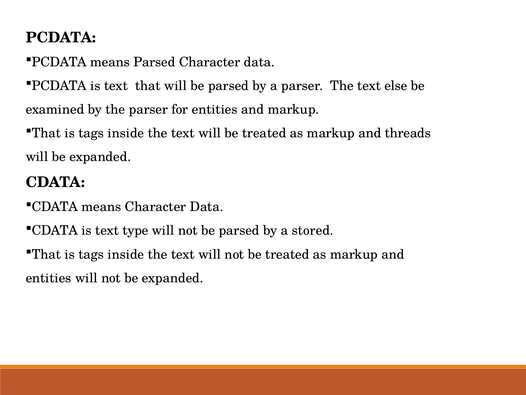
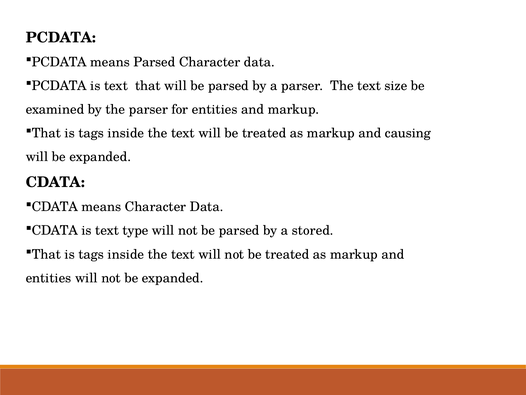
else: else -> size (396, 86)
threads: threads -> causing (408, 133)
